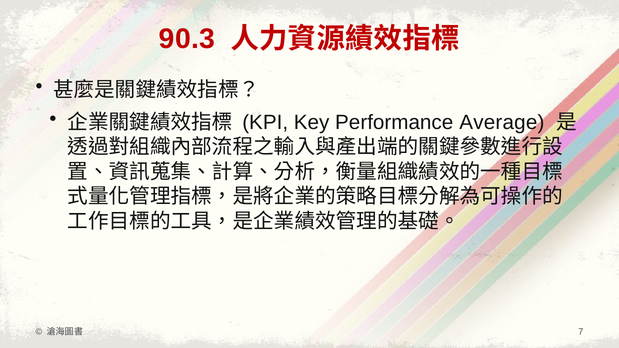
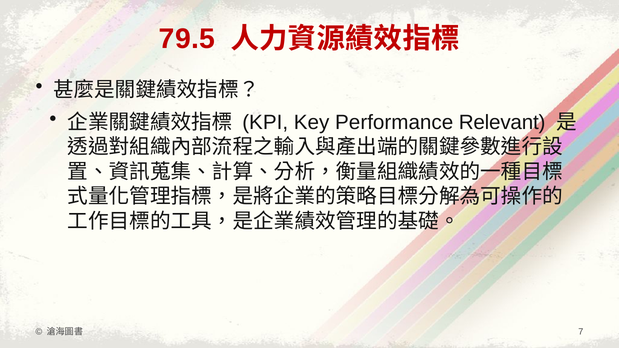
90.3: 90.3 -> 79.5 (187, 39)
Average: Average -> Relevant (502, 122)
